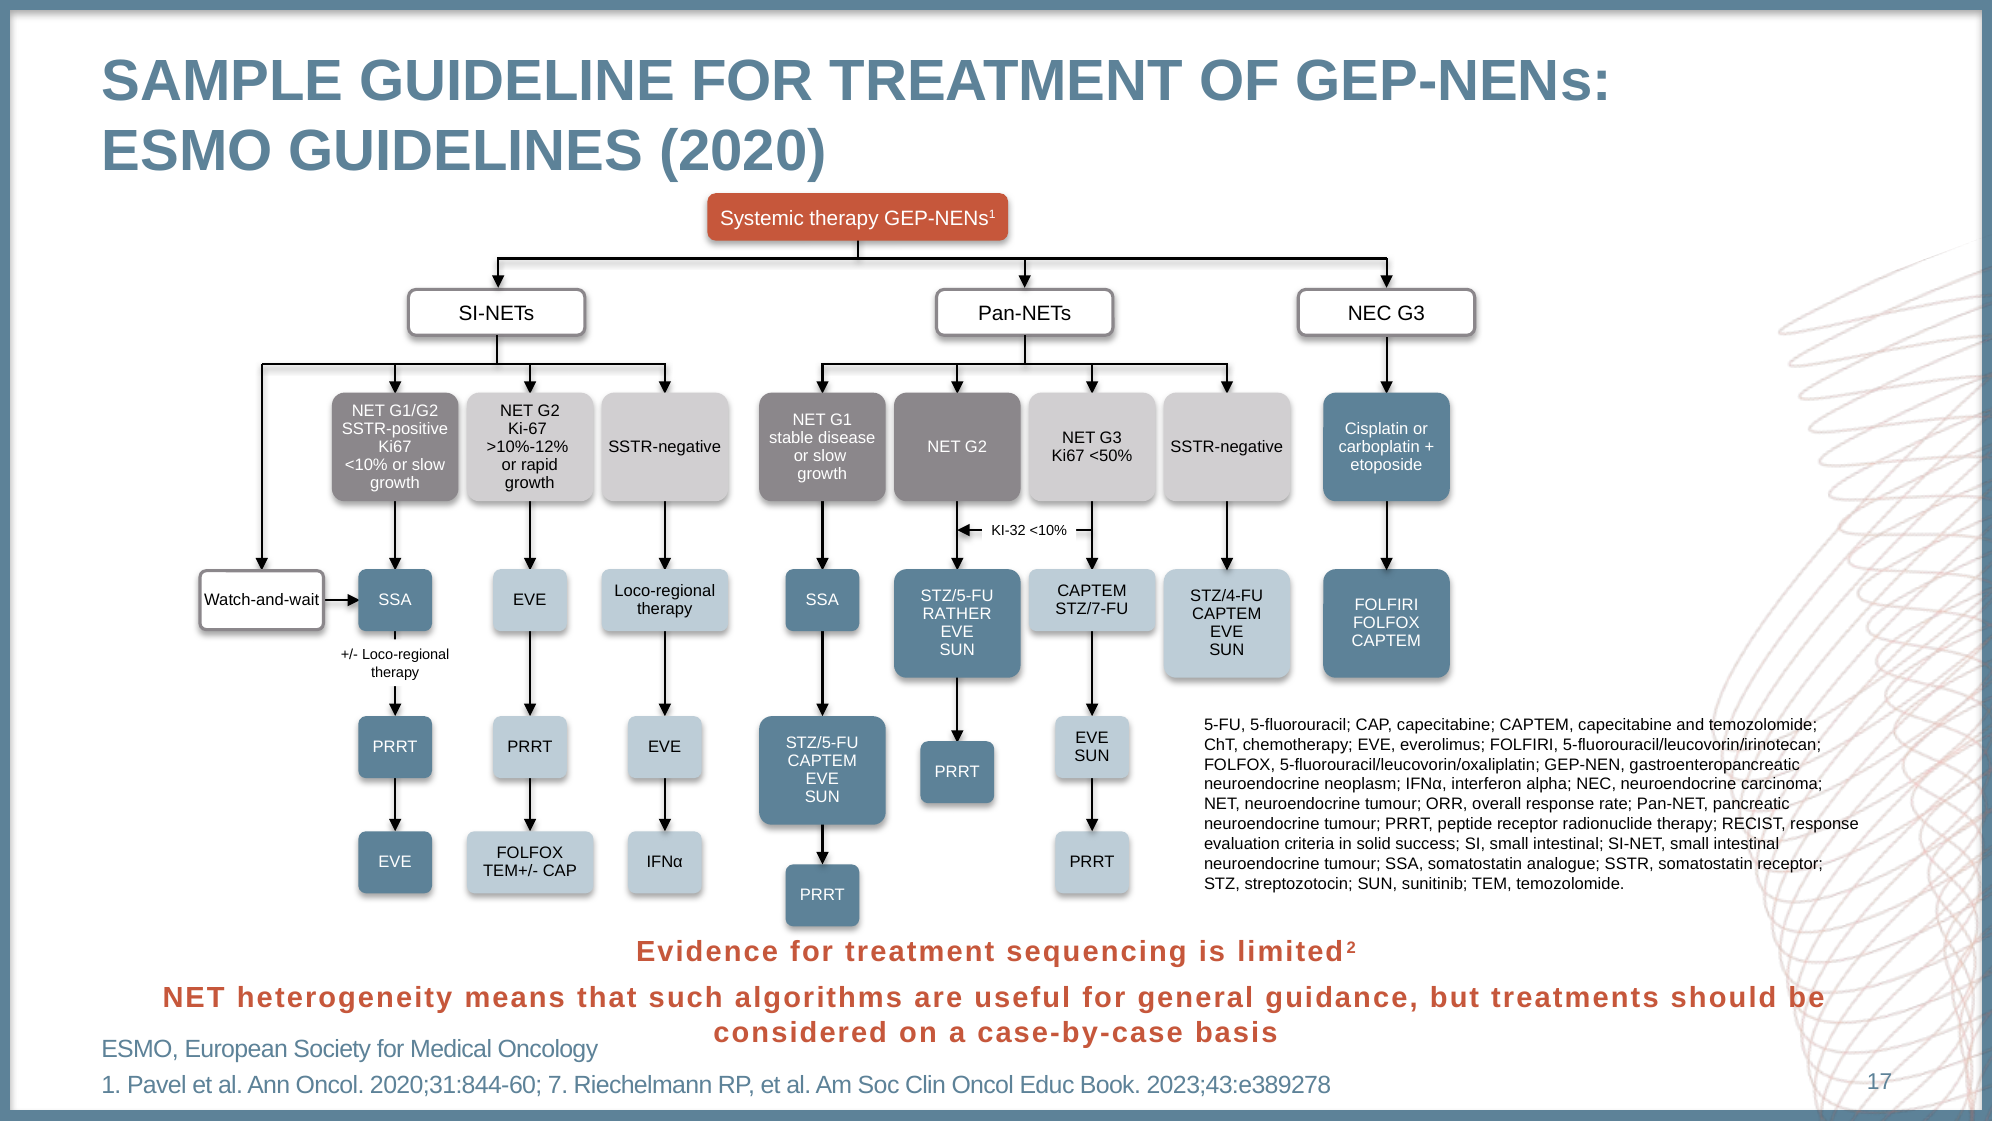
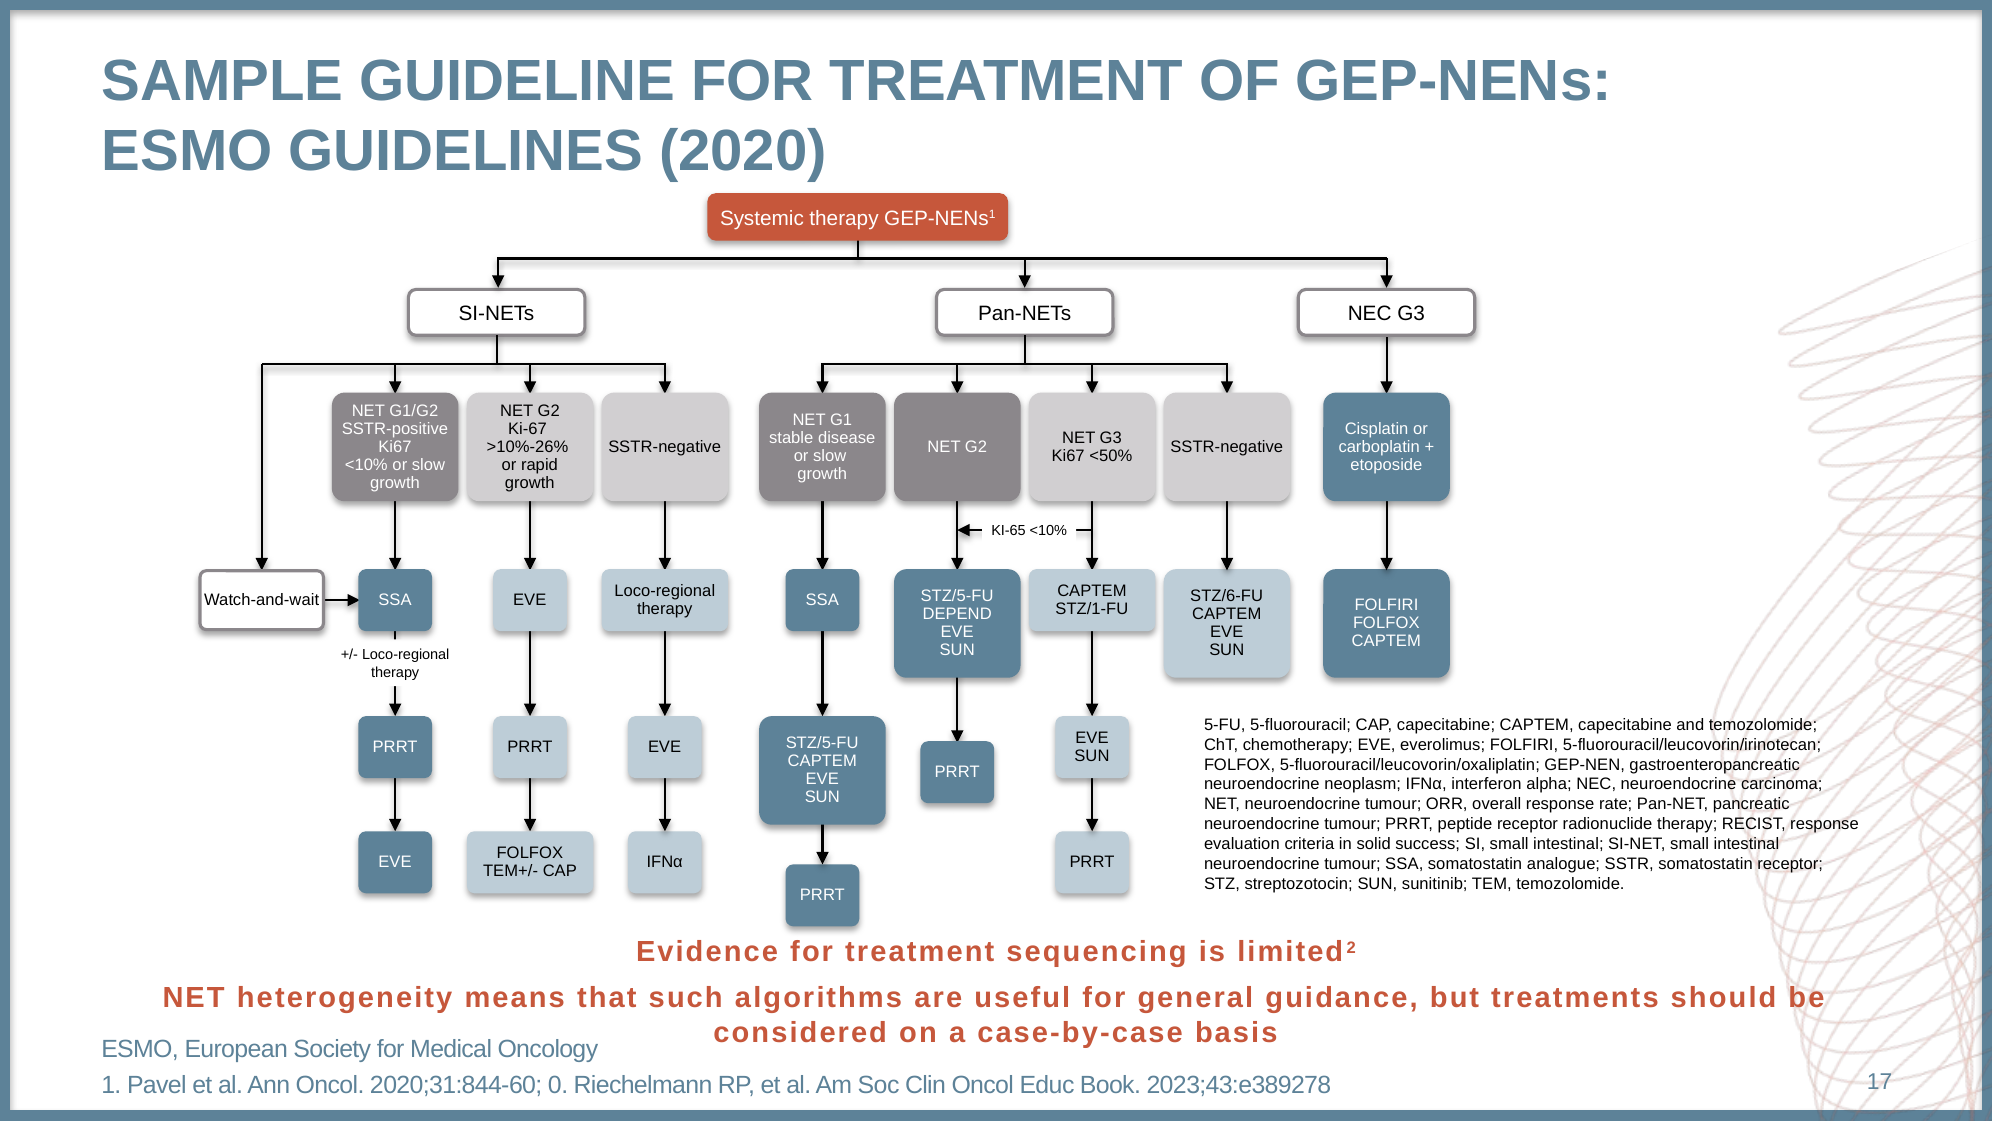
>10%-12%: >10%-12% -> >10%-26% (528, 447)
KI-32: KI-32 -> KI-65 (1009, 531)
STZ/4-FU: STZ/4-FU -> STZ/6-FU (1227, 596)
STZ/7-FU: STZ/7-FU -> STZ/1-FU (1092, 609)
RATHER: RATHER -> DEPEND (957, 614)
7: 7 -> 0 (558, 1085)
